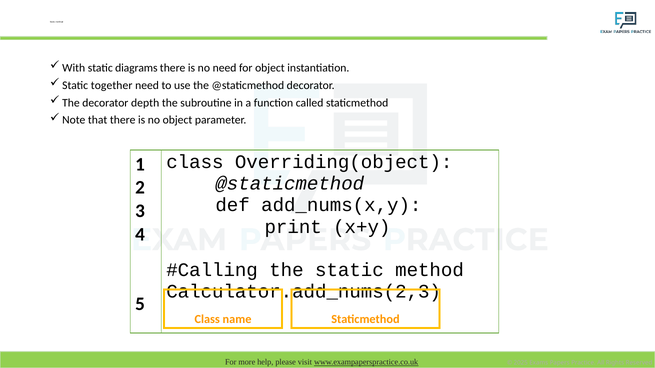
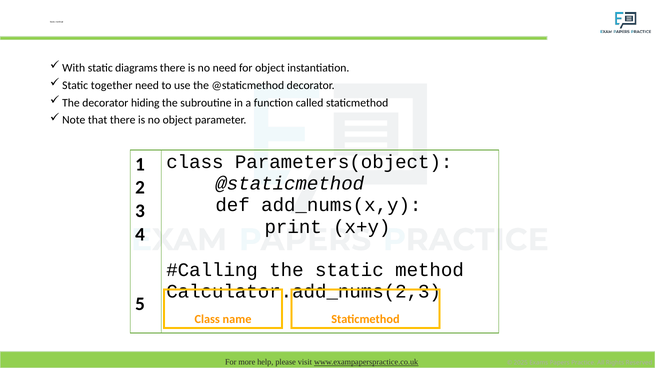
depth: depth -> hiding (145, 103)
Overriding(object: Overriding(object -> Parameters(object (344, 162)
